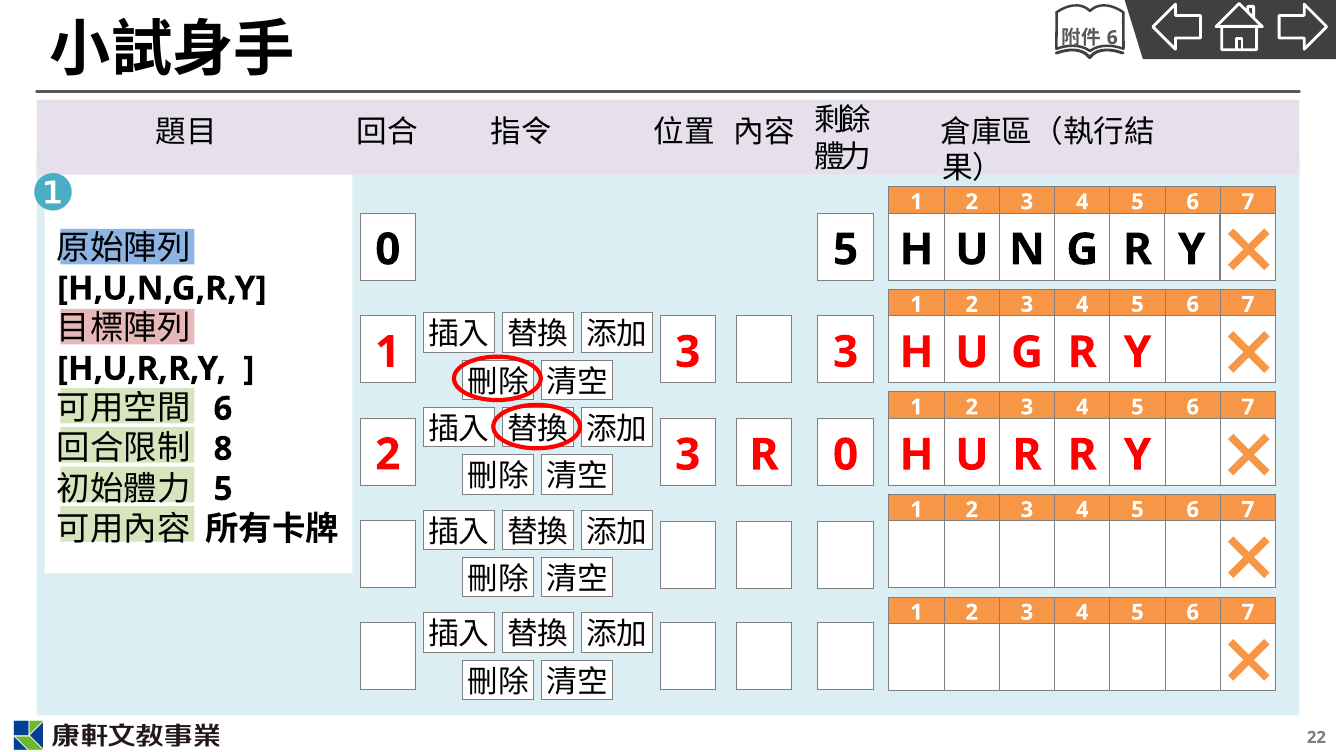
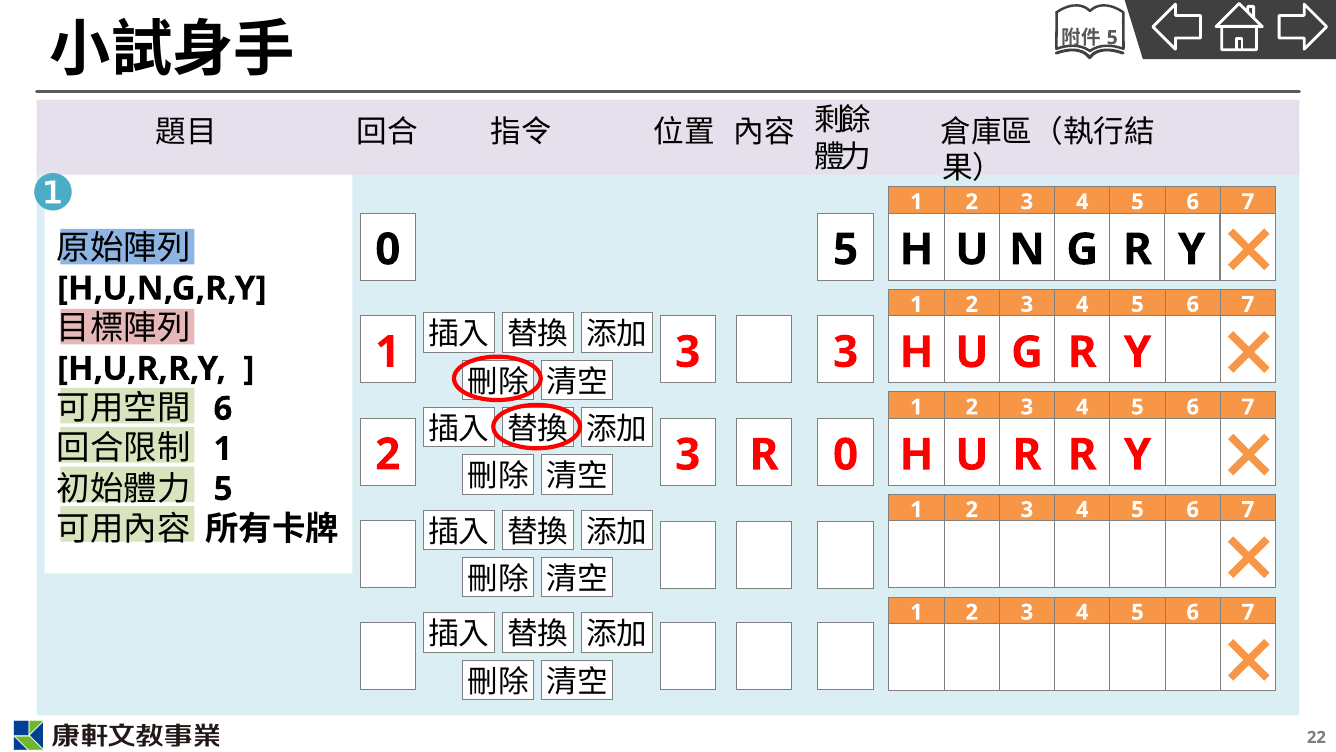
6: 6 -> 5 (1112, 38)
8: 8 -> 1 (223, 449)
